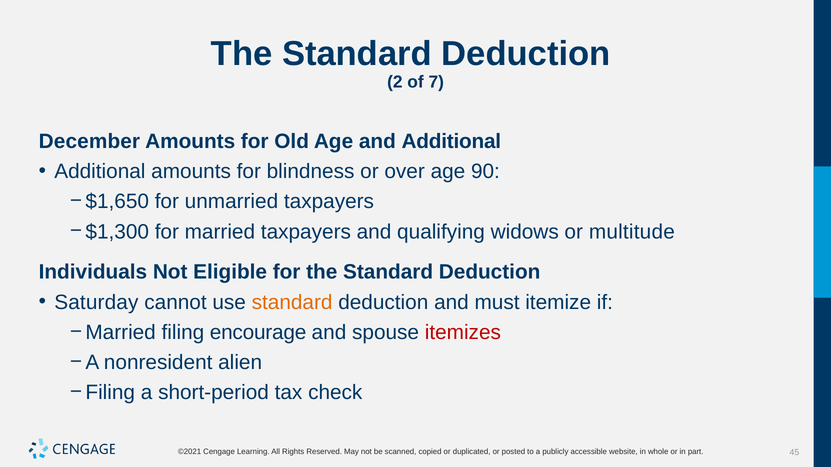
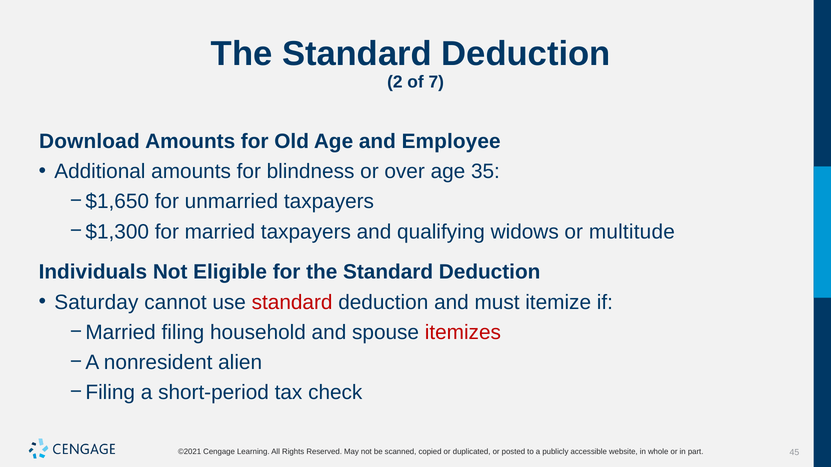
December: December -> Download (89, 141)
and Additional: Additional -> Employee (451, 141)
90: 90 -> 35 (485, 172)
standard colour: orange -> red (292, 303)
encourage: encourage -> household (258, 333)
